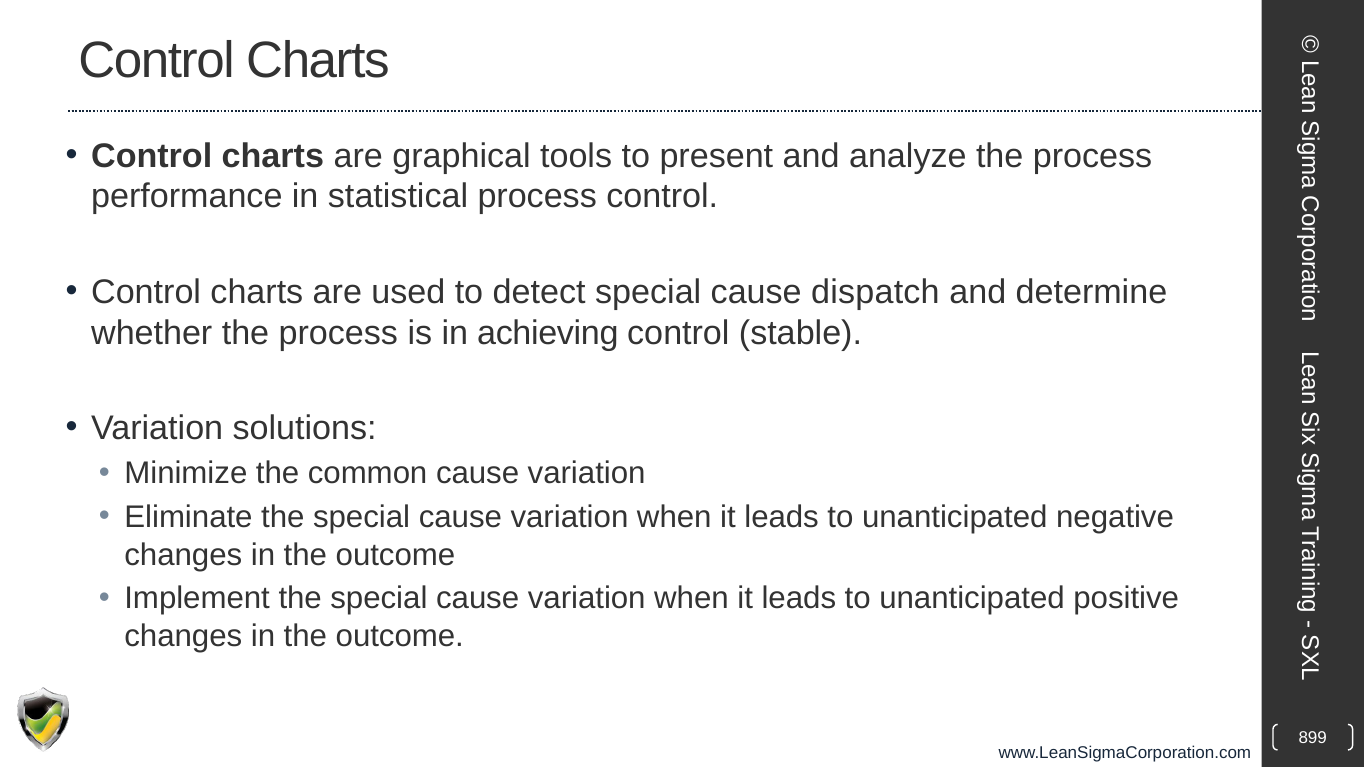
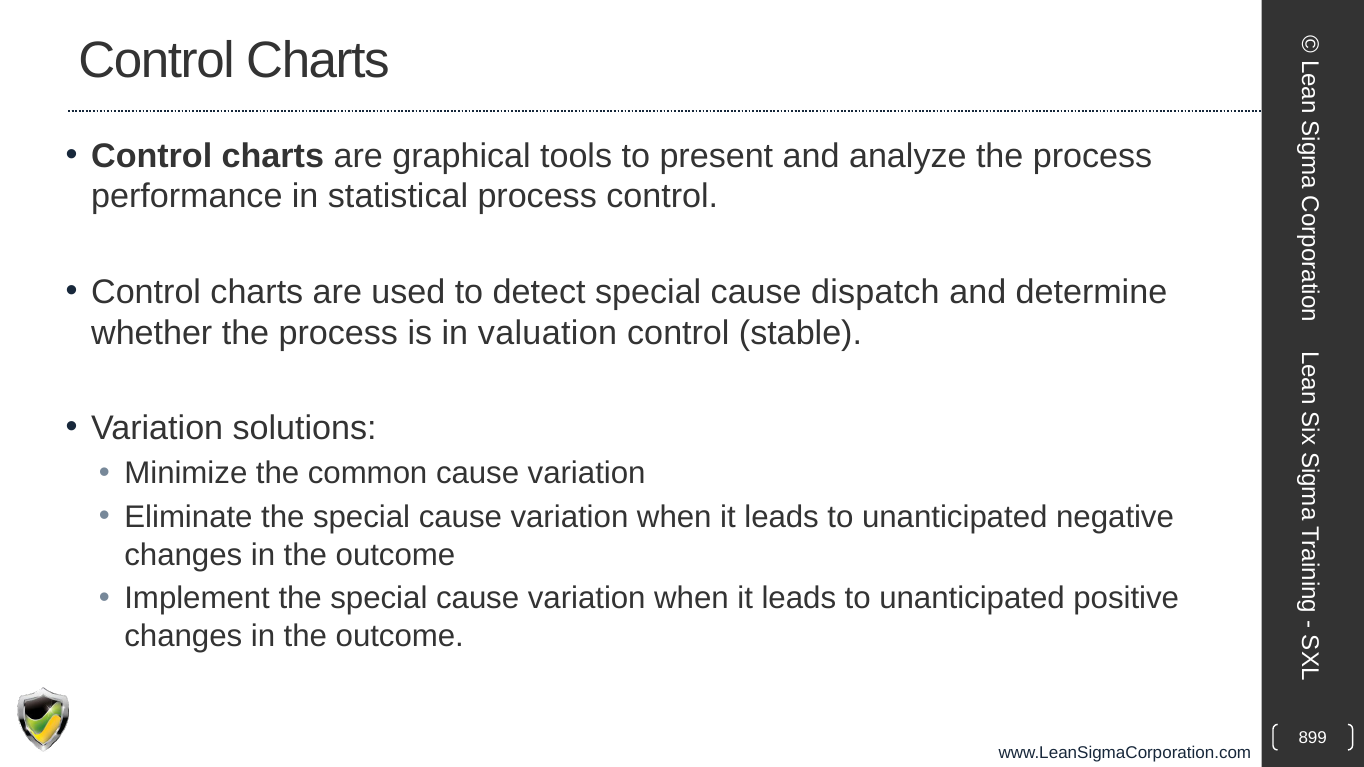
achieving: achieving -> valuation (547, 333)
